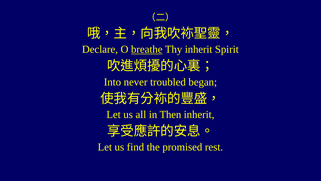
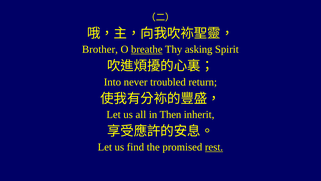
Declare: Declare -> Brother (100, 49)
Thy inherit: inherit -> asking (199, 49)
began: began -> return (203, 82)
rest underline: none -> present (214, 147)
